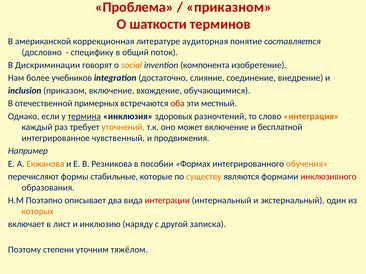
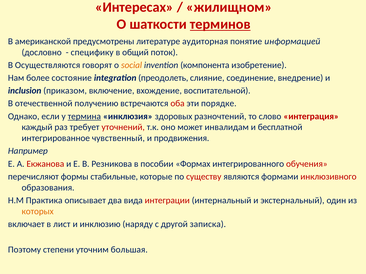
Проблема: Проблема -> Интересах (134, 7)
приказном: приказном -> жилищном (229, 7)
терминов underline: none -> present (220, 24)
коррекционная: коррекционная -> предусмотрены (104, 41)
составляется: составляется -> информацией (292, 41)
Дискриминации: Дискриминации -> Осуществляются (48, 65)
учебников: учебников -> состояние (72, 78)
достаточно: достаточно -> преодолеть (163, 78)
обучающимися: обучающимися -> воспитательной (217, 91)
примерных: примерных -> получению (96, 104)
местный: местный -> порядке (219, 104)
интеграция colour: orange -> red (311, 116)
уточнений colour: orange -> red (123, 127)
может включение: включение -> инвалидам (227, 127)
Екжанова colour: orange -> red (45, 164)
обучения colour: orange -> red (307, 164)
существу colour: orange -> red (204, 177)
Поэтапно: Поэтапно -> Практика (44, 201)
тяжёлом: тяжёлом -> большая (129, 250)
